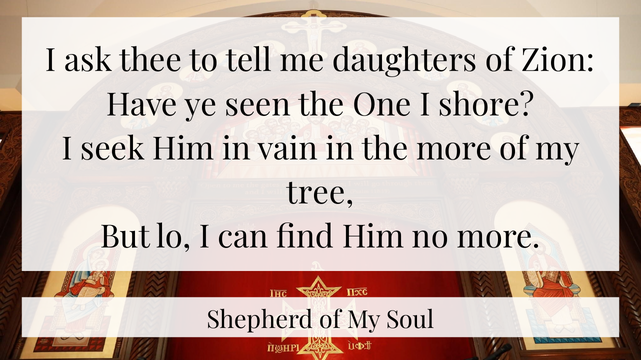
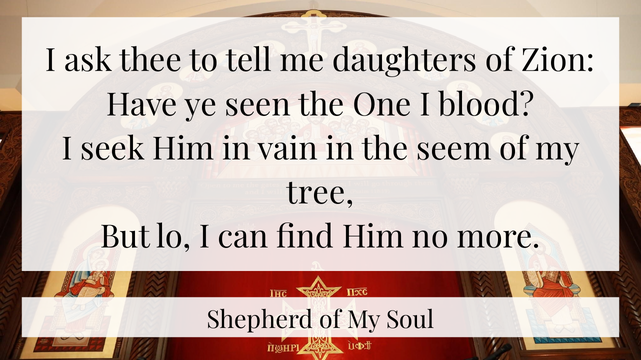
shore: shore -> blood (486, 105)
the more: more -> seem (454, 149)
